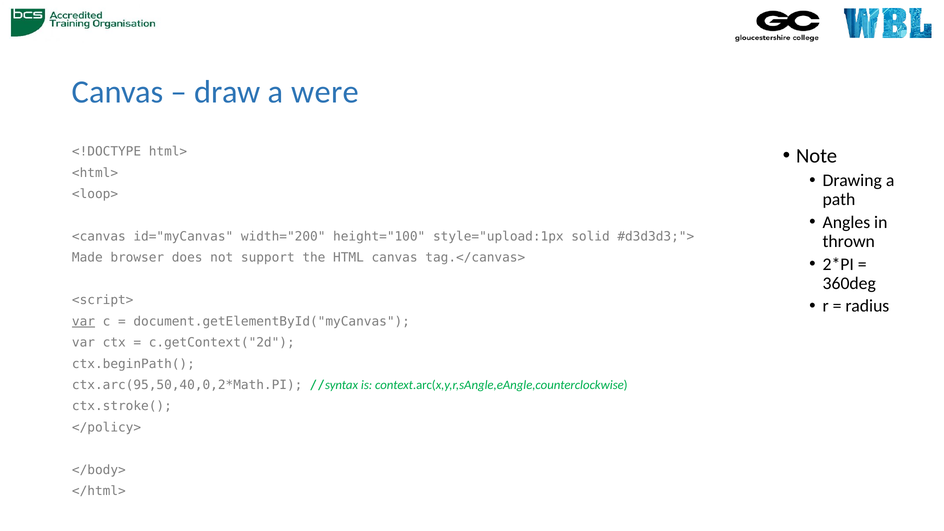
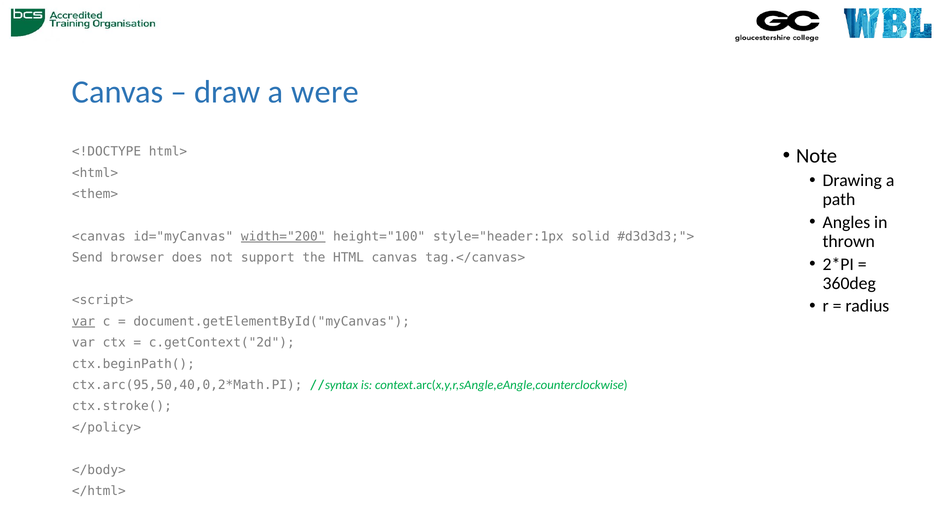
<loop>: <loop> -> <them> (95, 194)
width="200 underline: none -> present (283, 237)
style="upload:1px: style="upload:1px -> style="header:1px (498, 237)
Made: Made -> Send (87, 258)
